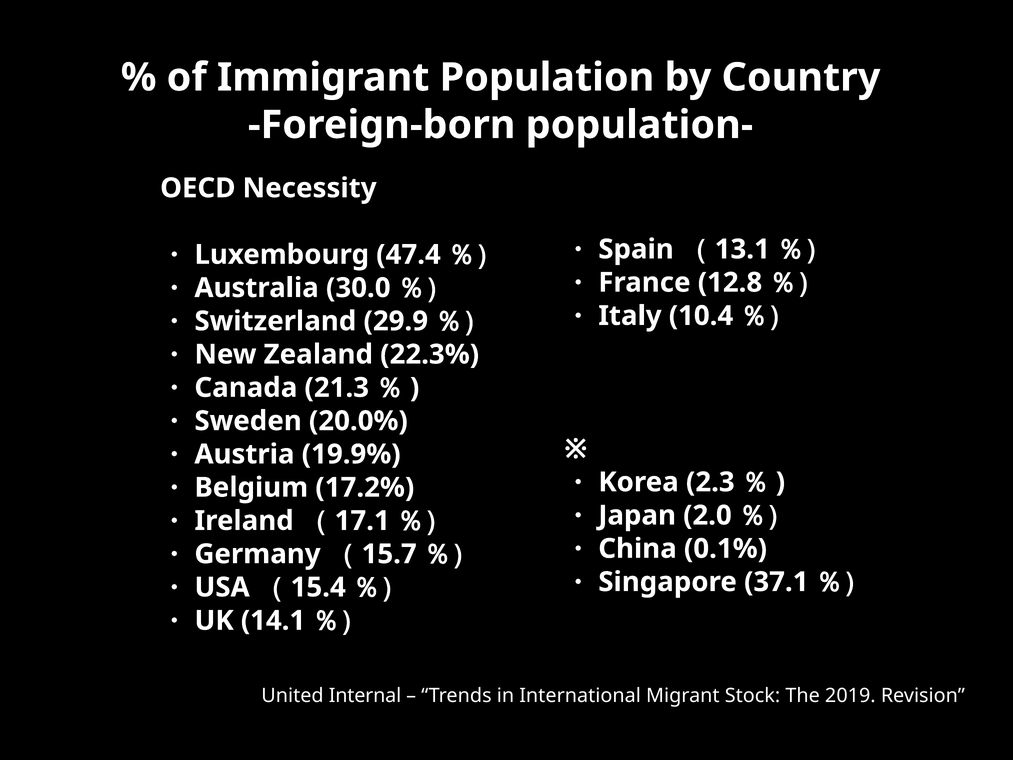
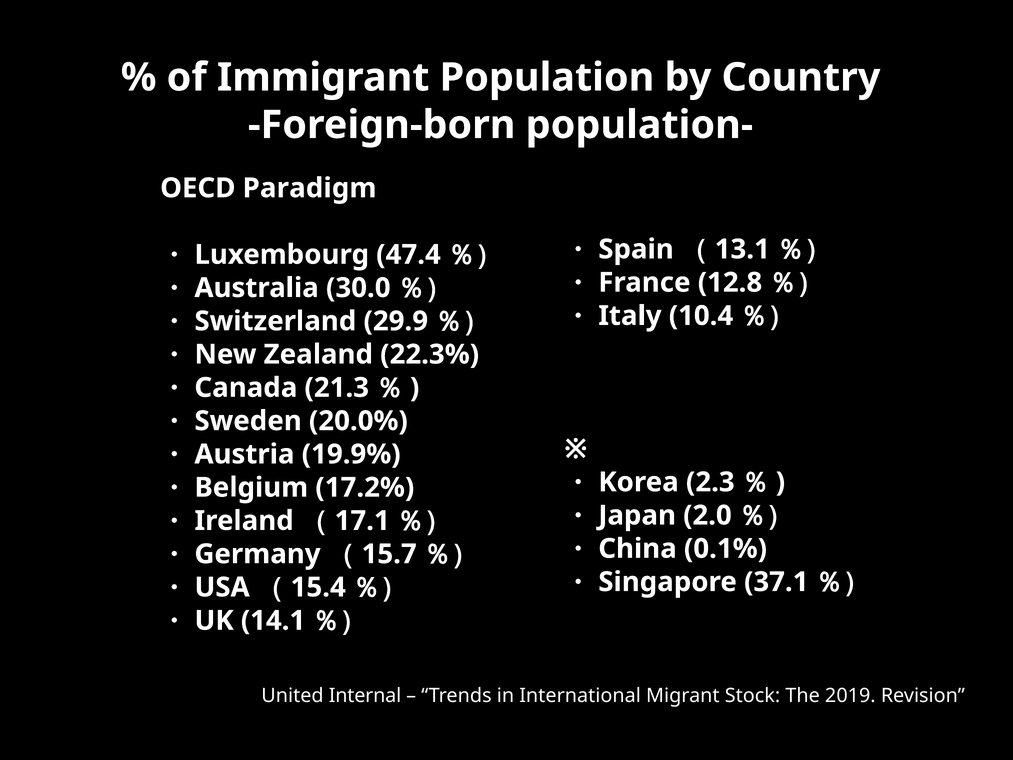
Necessity: Necessity -> Paradigm (310, 188)
